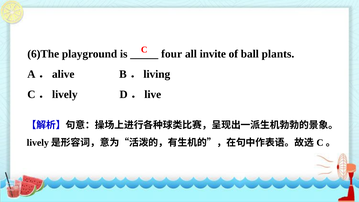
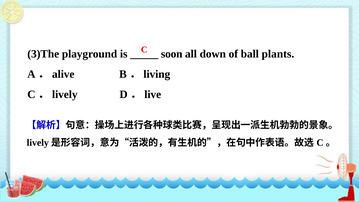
6)The: 6)The -> 3)The (43, 54)
four: four -> soon (172, 54)
invite: invite -> down (213, 54)
